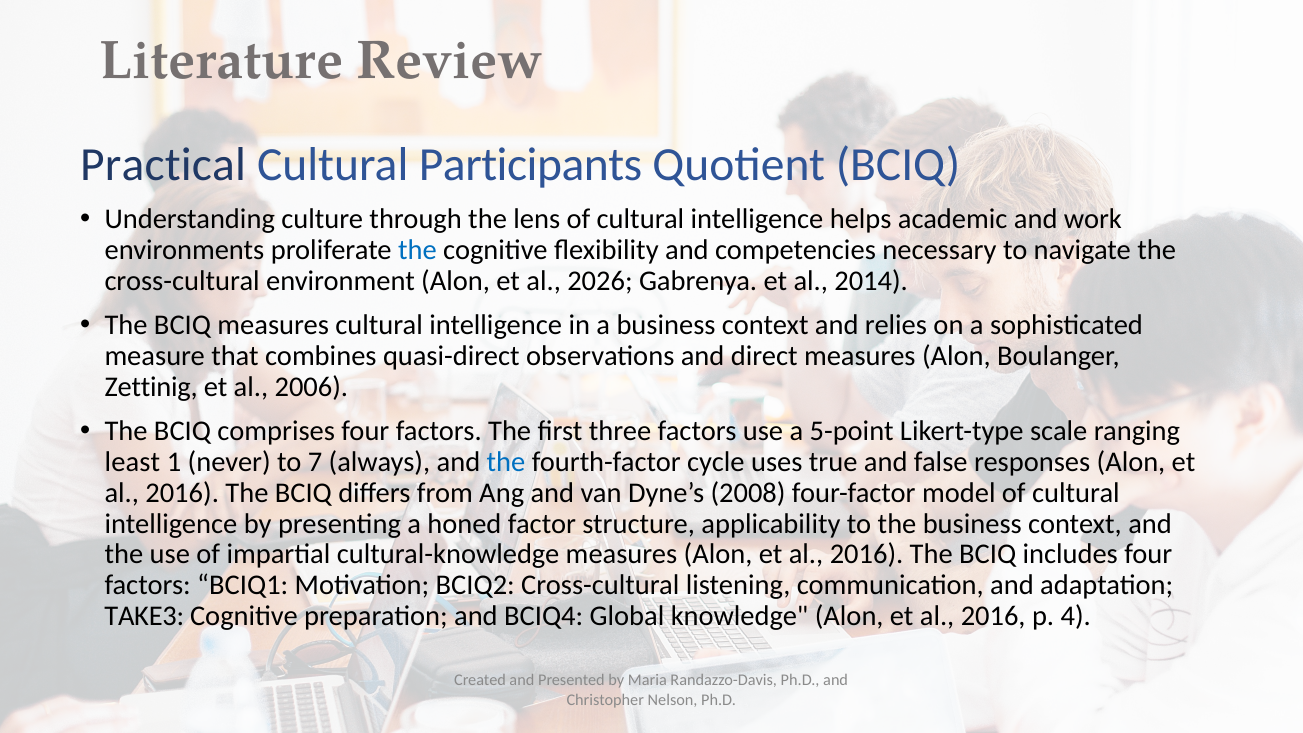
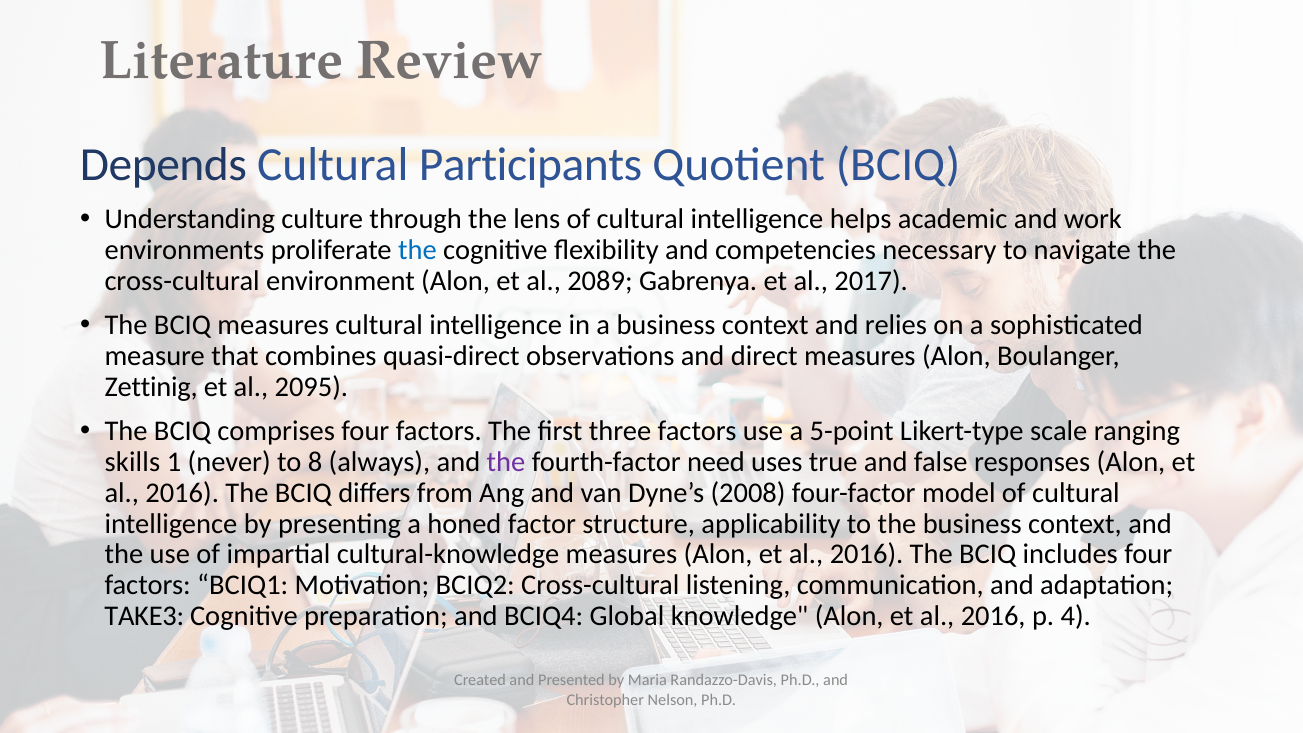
Practical: Practical -> Depends (163, 165)
2026: 2026 -> 2089 (600, 281)
2014: 2014 -> 2017 (871, 281)
2006: 2006 -> 2095 (311, 387)
least: least -> skills (132, 462)
7: 7 -> 8 (315, 462)
the colour: blue -> purple (506, 462)
cycle: cycle -> need (716, 462)
